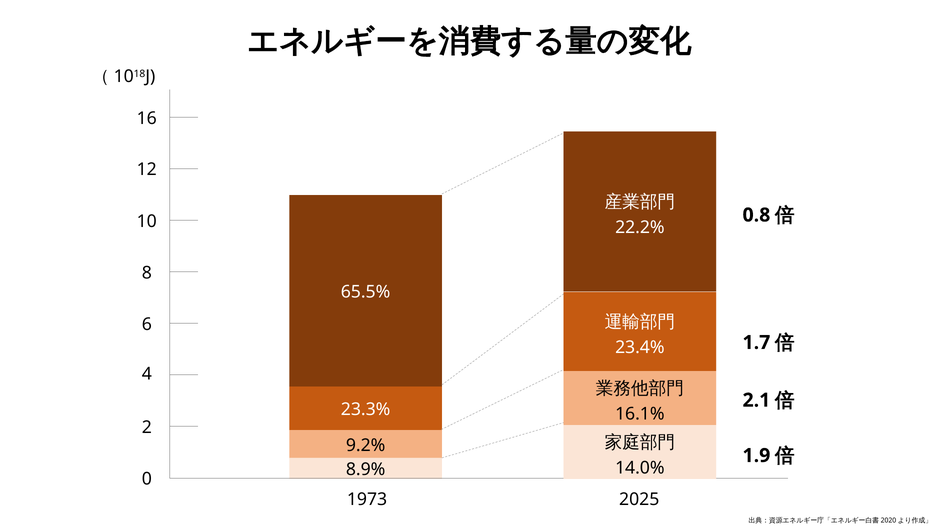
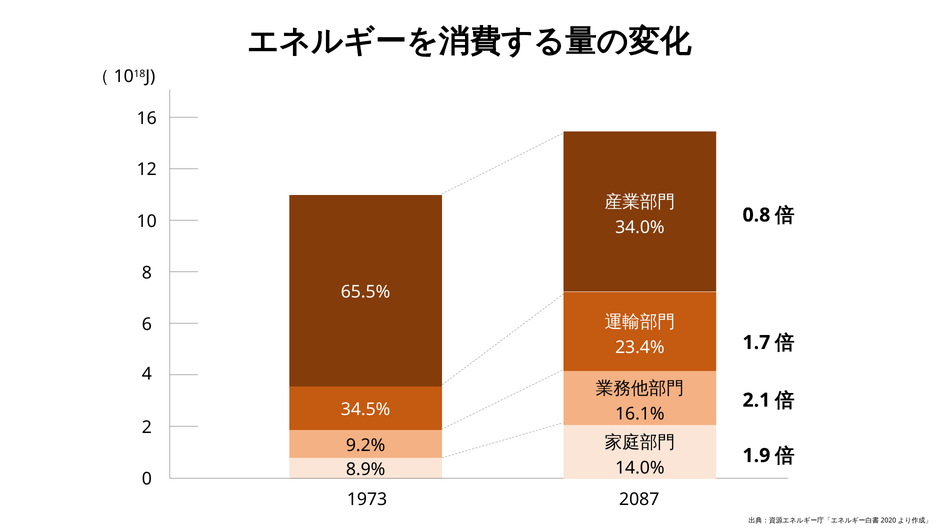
22.2%: 22.2% -> 34.0% (640, 228)
23.3%: 23.3% -> 34.5% (366, 410)
2025: 2025 -> 2087 (639, 500)
